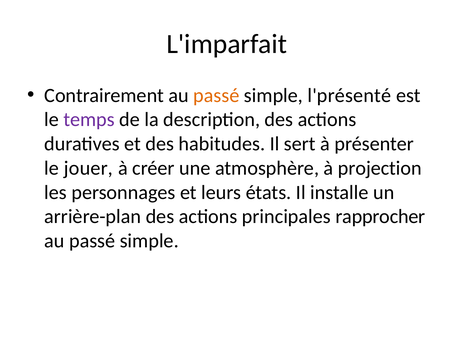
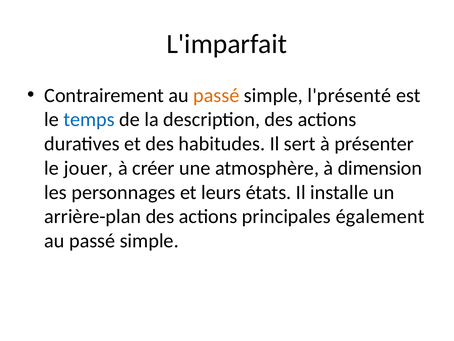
temps colour: purple -> blue (89, 119)
projection: projection -> dimension (380, 168)
rapprocher: rapprocher -> également (380, 216)
